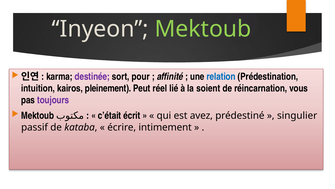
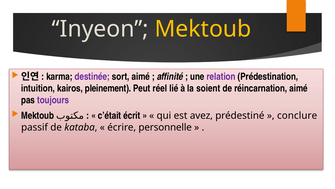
Mektoub colour: light green -> yellow (203, 29)
sort pour: pour -> aimé (141, 77)
relation colour: blue -> purple (221, 77)
réincarnation vous: vous -> aimé (299, 88)
singulier: singulier -> conclure (297, 115)
intimement: intimement -> personnelle (165, 127)
